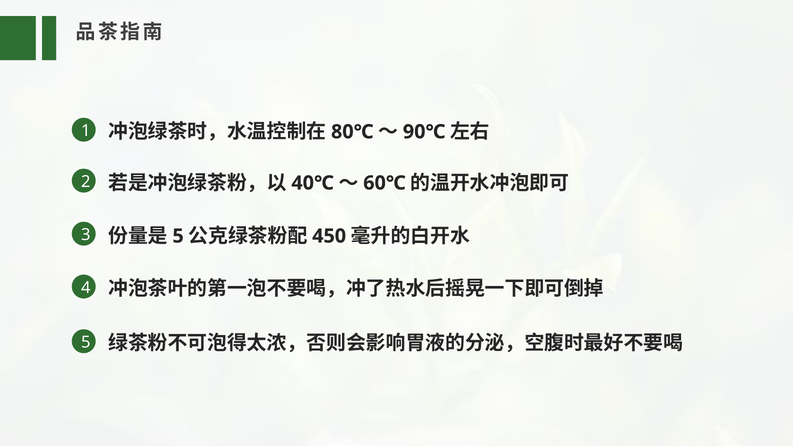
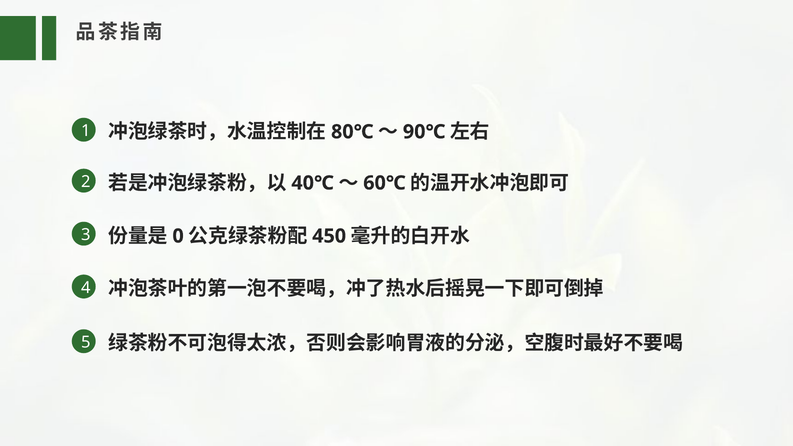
5: 5 -> 0 (178, 236)
